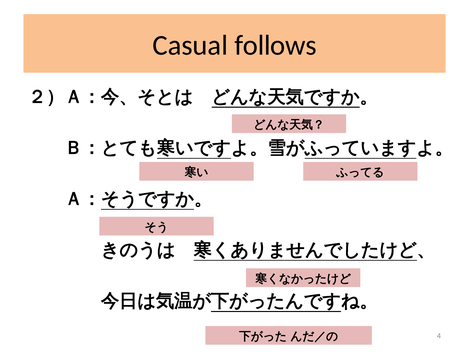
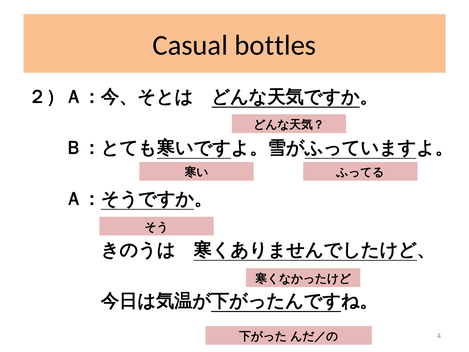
follows: follows -> bottles (275, 45)
